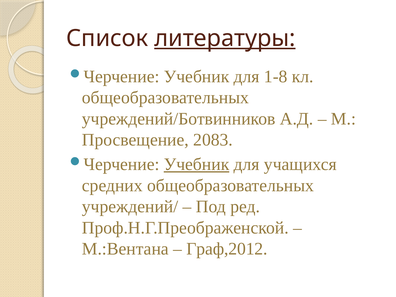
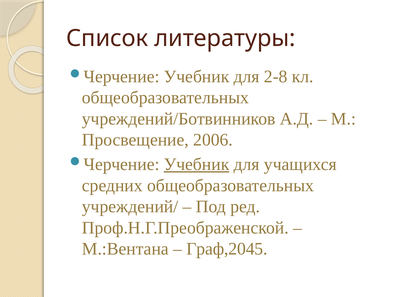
литературы underline: present -> none (225, 38)
1-8: 1-8 -> 2-8 (276, 76)
2083: 2083 -> 2006 (213, 140)
Граф,2012: Граф,2012 -> Граф,2045 (227, 249)
